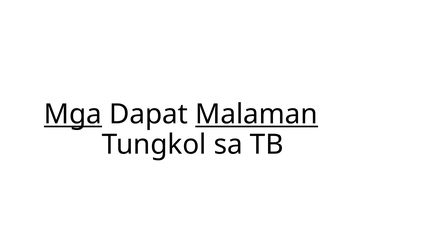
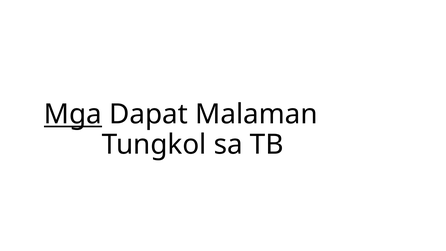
Malaman underline: present -> none (257, 114)
